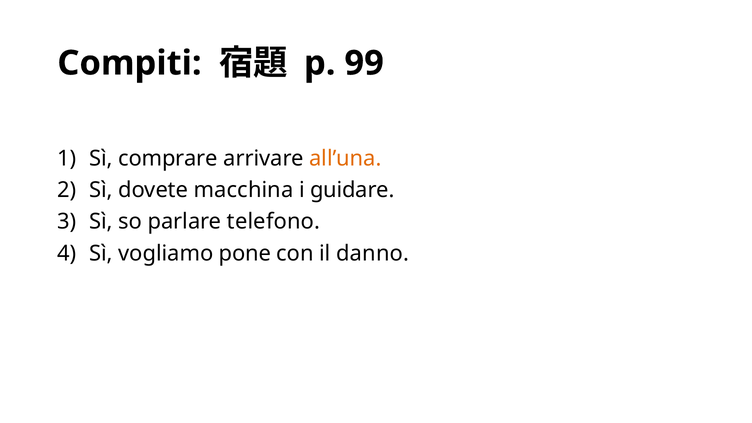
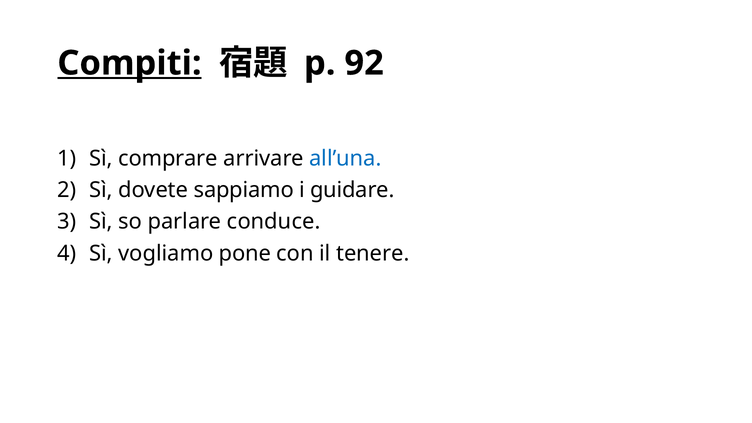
Compiti underline: none -> present (129, 63)
99: 99 -> 92 (364, 63)
all’una colour: orange -> blue (345, 159)
macchina: macchina -> sappiamo (244, 190)
telefono: telefono -> conduce (274, 222)
danno: danno -> tenere (373, 253)
